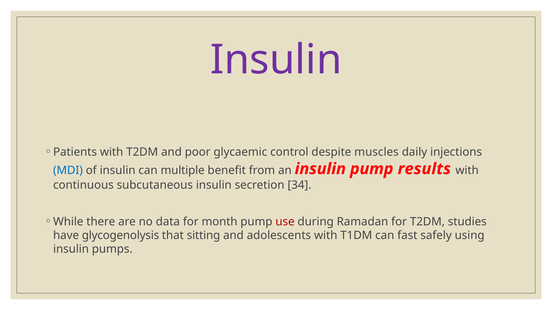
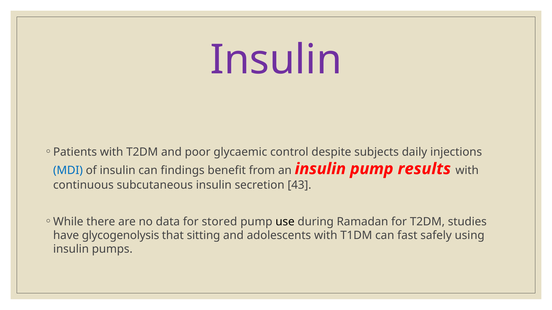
muscles: muscles -> subjects (377, 152)
multiple: multiple -> findings (183, 171)
34: 34 -> 43 (299, 185)
month: month -> stored (219, 222)
use colour: red -> black (285, 222)
